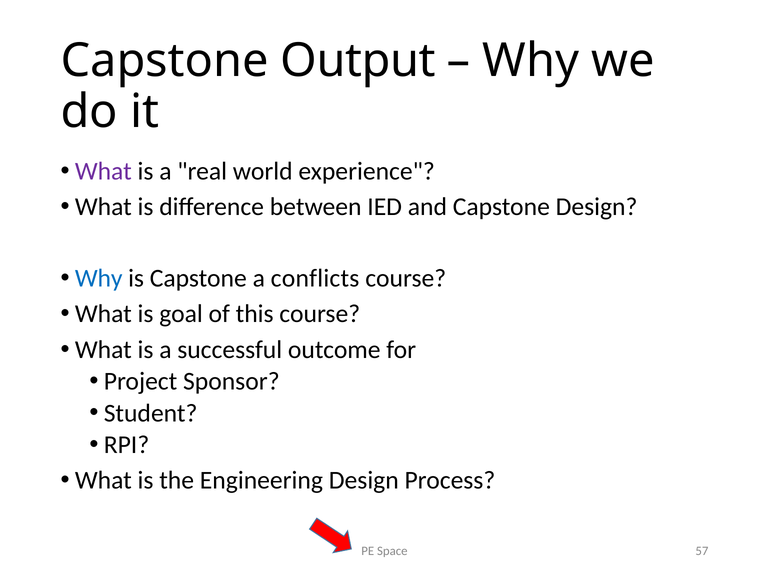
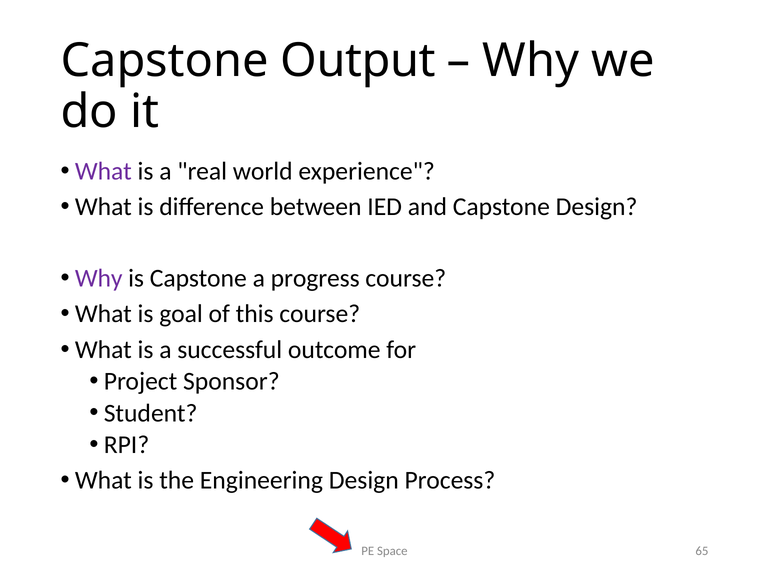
Why colour: blue -> purple (99, 278)
conflicts: conflicts -> progress (315, 278)
57: 57 -> 65 (702, 551)
